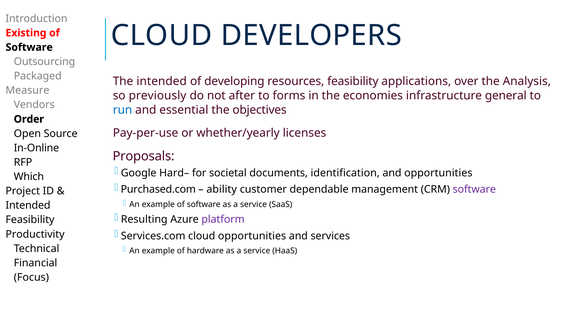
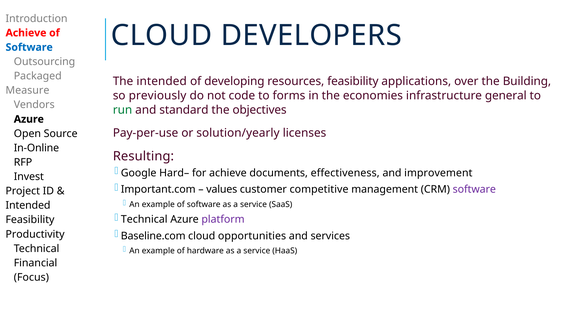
Existing: Existing -> Achieve (26, 33)
Software colour: black -> blue (29, 47)
Analysis: Analysis -> Building (527, 81)
after: after -> code (242, 96)
run colour: blue -> green (123, 110)
essential: essential -> standard (184, 110)
Order: Order -> Azure (29, 119)
whether/yearly: whether/yearly -> solution/yearly (238, 133)
Proposals: Proposals -> Resulting (143, 156)
for societal: societal -> achieve (228, 173)
identification: identification -> effectiveness (345, 173)
and opportunities: opportunities -> improvement (438, 173)
Which: Which -> Invest (29, 177)
Purchased.com: Purchased.com -> Important.com (158, 189)
ability: ability -> values (222, 189)
dependable: dependable -> competitive (319, 189)
Resulting: Resulting -> Technical (144, 219)
Services.com: Services.com -> Baseline.com (153, 236)
